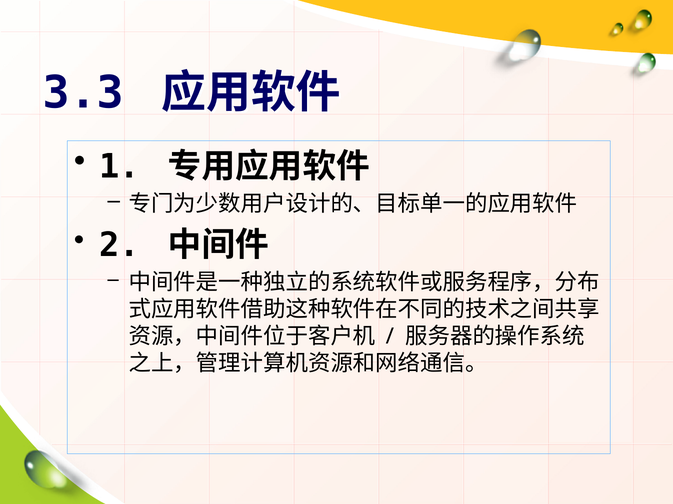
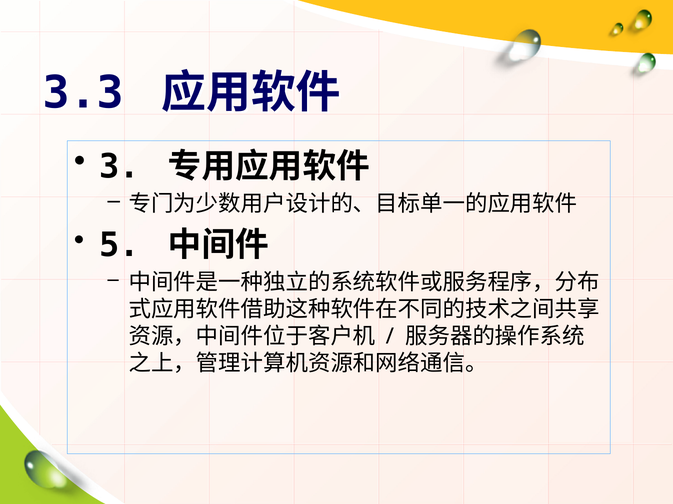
1: 1 -> 3 (119, 167)
2: 2 -> 5 (119, 246)
